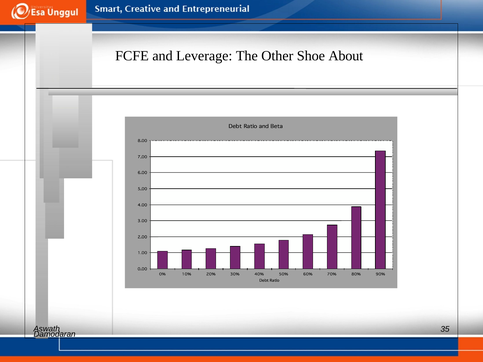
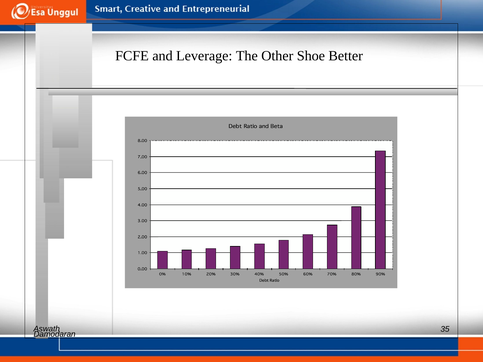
About: About -> Better (346, 56)
